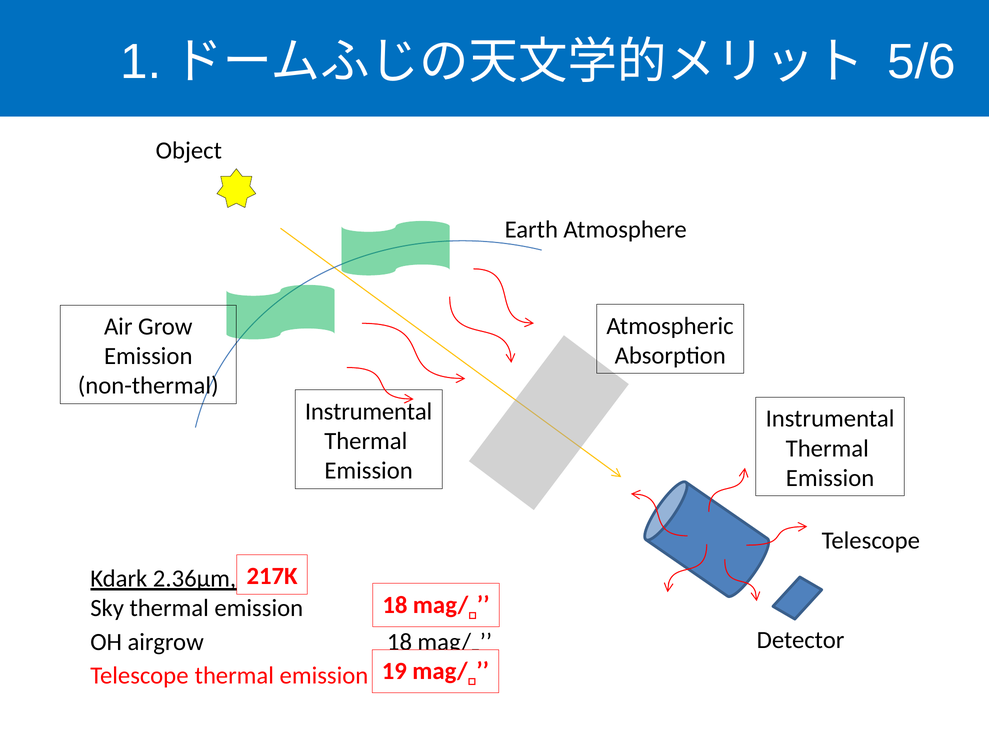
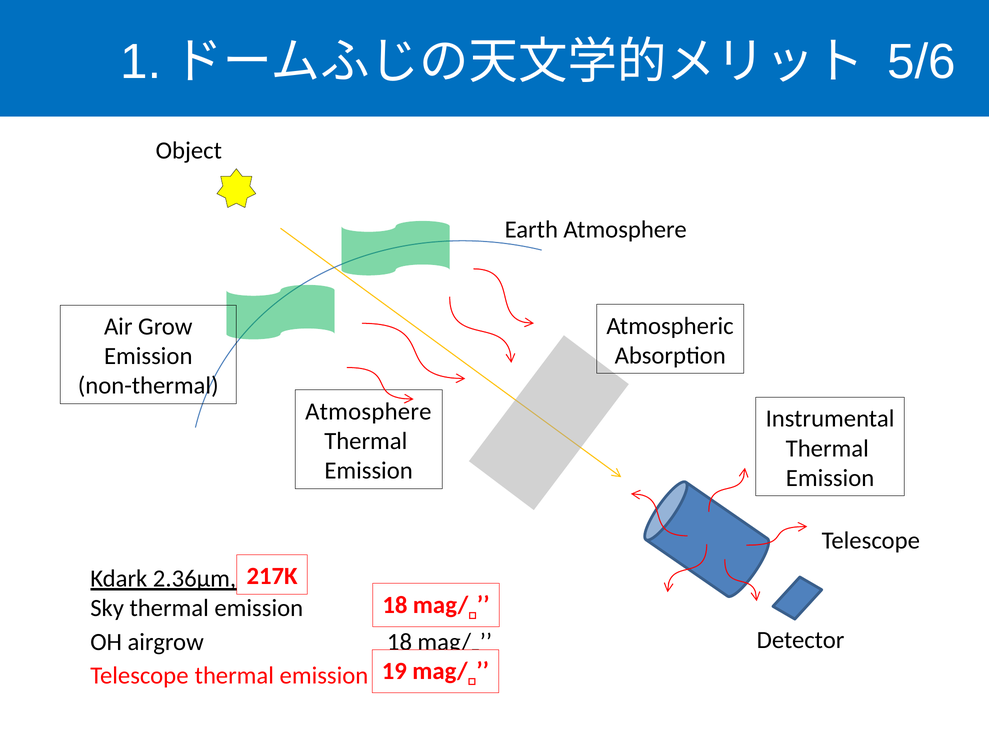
Instrumental: Instrumental -> Atmosphere (368, 412)
